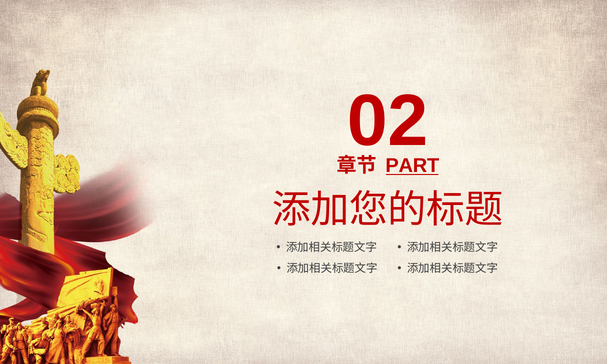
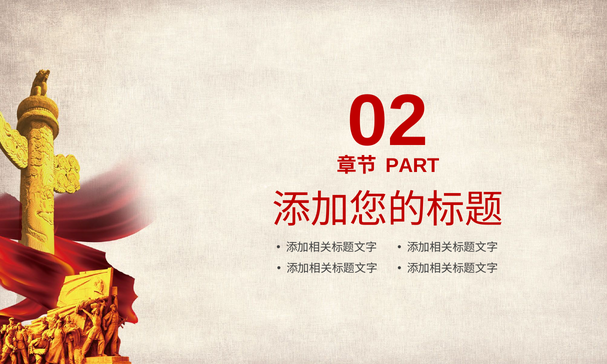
PART underline: present -> none (412, 166)
